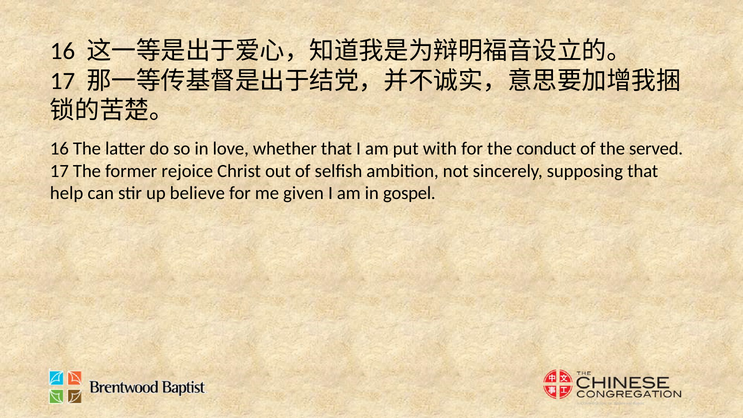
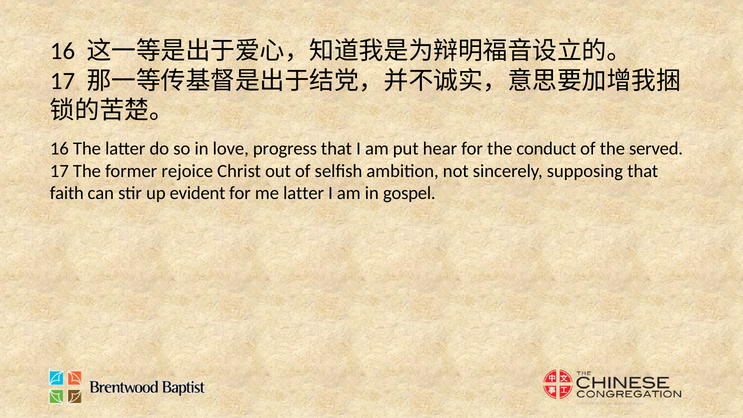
whether: whether -> progress (285, 149)
with: with -> hear (440, 149)
help: help -> faith (67, 193)
believe: believe -> evident (198, 193)
me given: given -> latter (304, 193)
